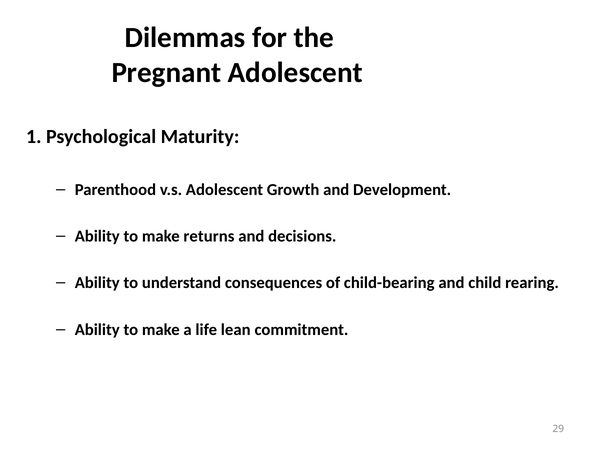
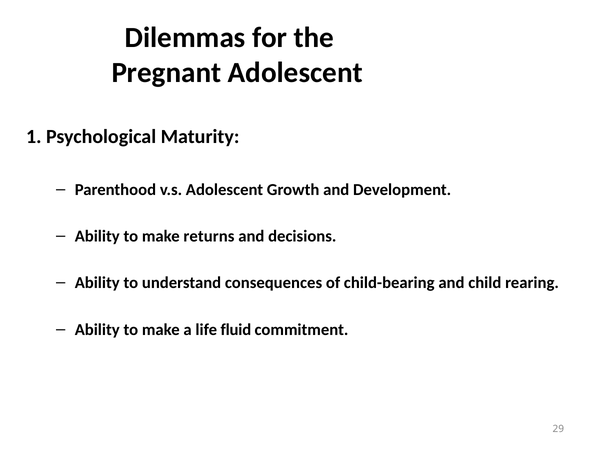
lean: lean -> fluid (236, 330)
